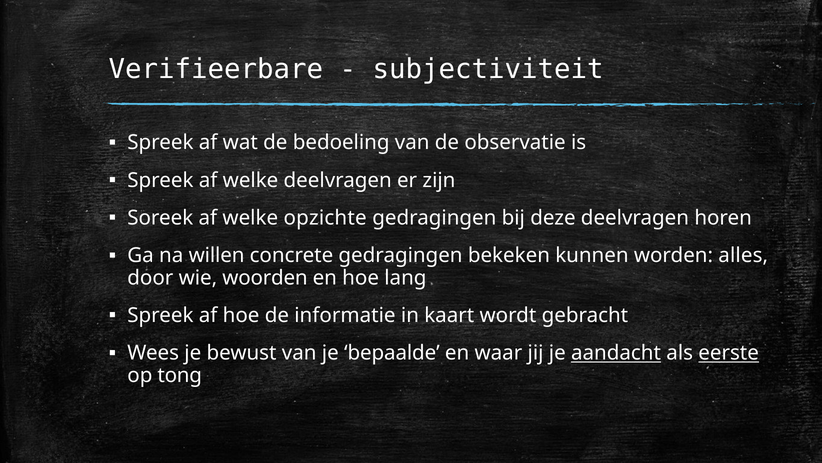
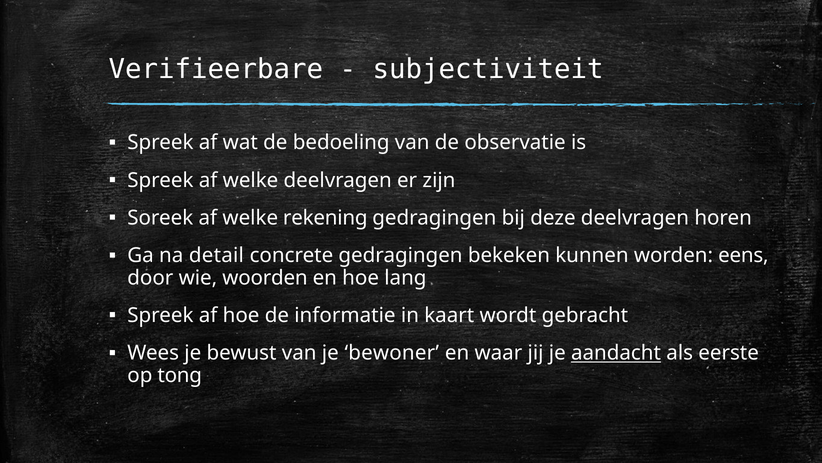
opzichte: opzichte -> rekening (325, 218)
willen: willen -> detail (216, 255)
alles: alles -> eens (743, 255)
bepaalde: bepaalde -> bewoner (392, 353)
eerste underline: present -> none (729, 353)
